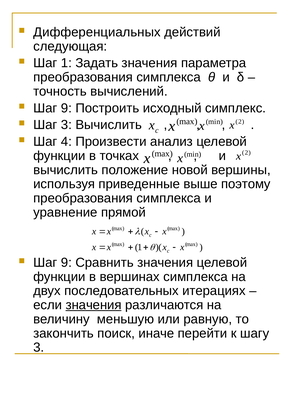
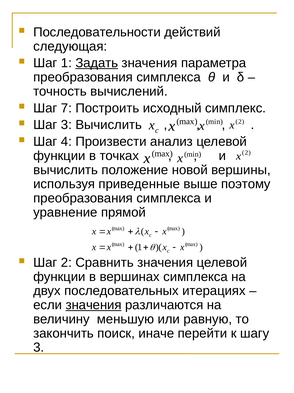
Дифференциальных: Дифференциальных -> Последовательности (97, 32)
Задать underline: none -> present (97, 63)
9: 9 -> 7 (66, 108)
9: 9 -> 2 (66, 262)
